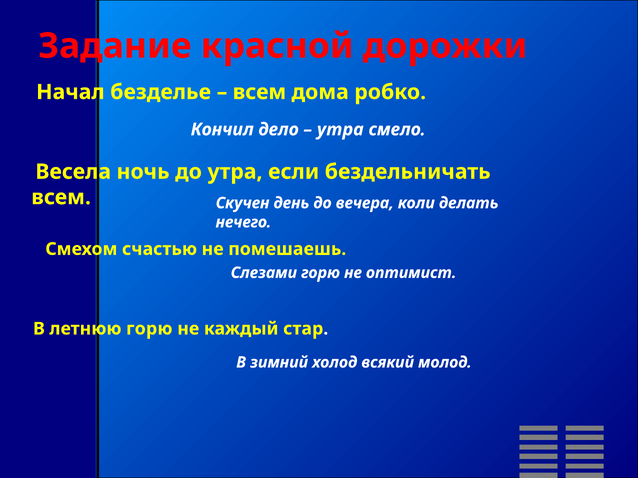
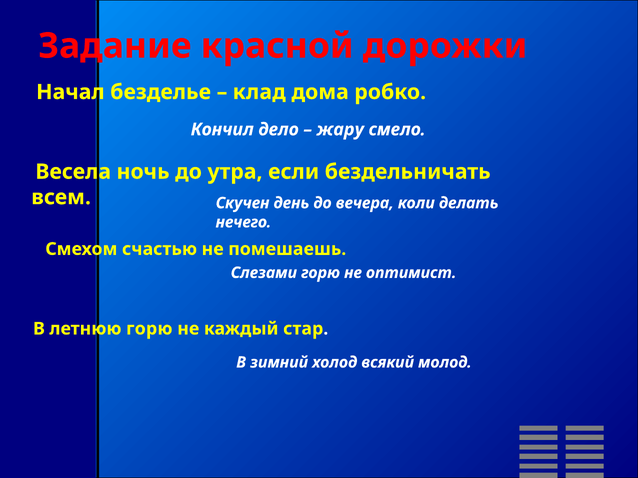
всем: всем -> клад (259, 92)
утра: утра -> жару (340, 130)
